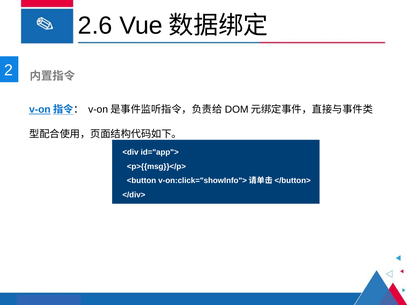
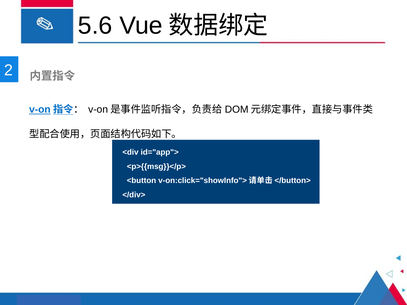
2.6: 2.6 -> 5.6 (95, 26)
